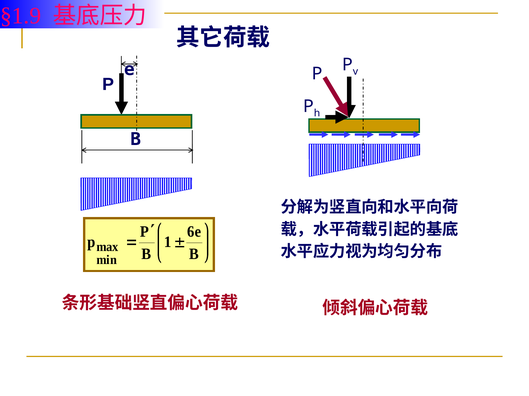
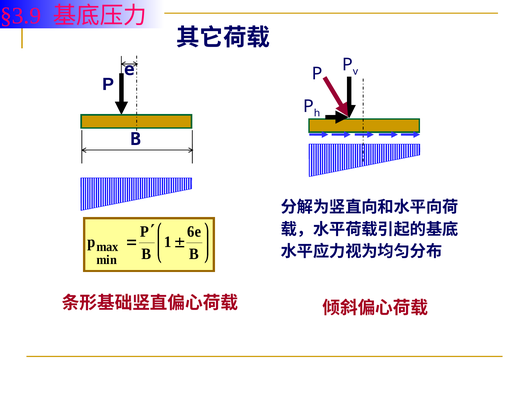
§1.9: §1.9 -> §3.9 (21, 16)
